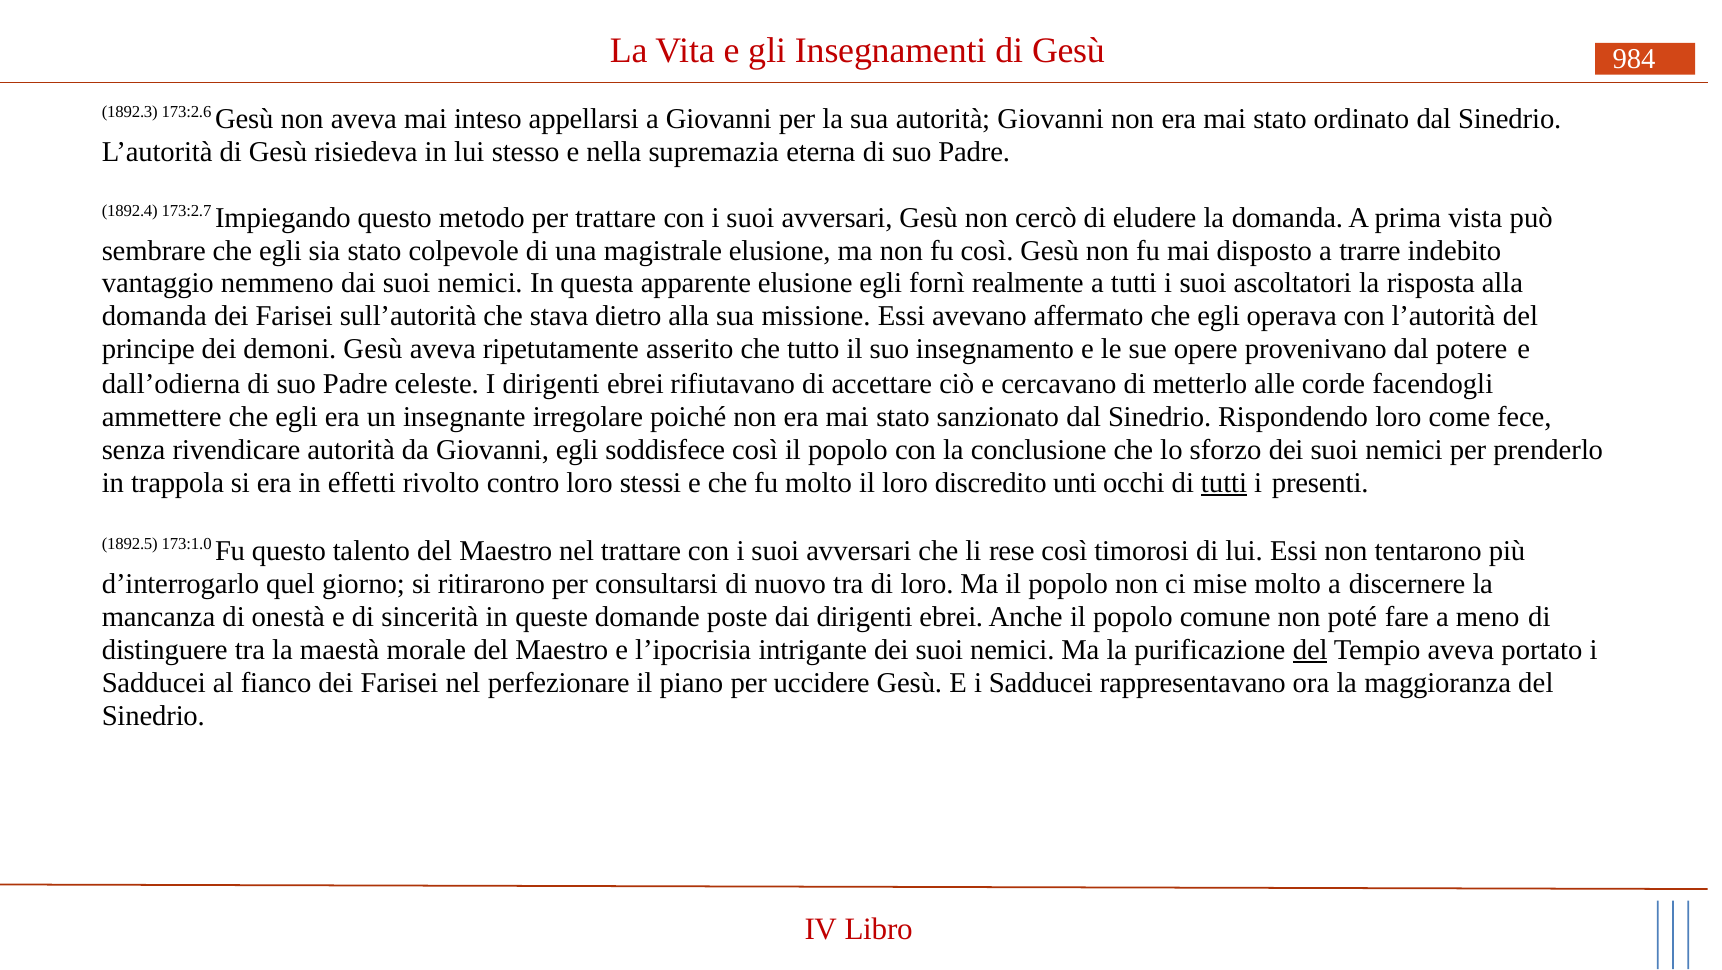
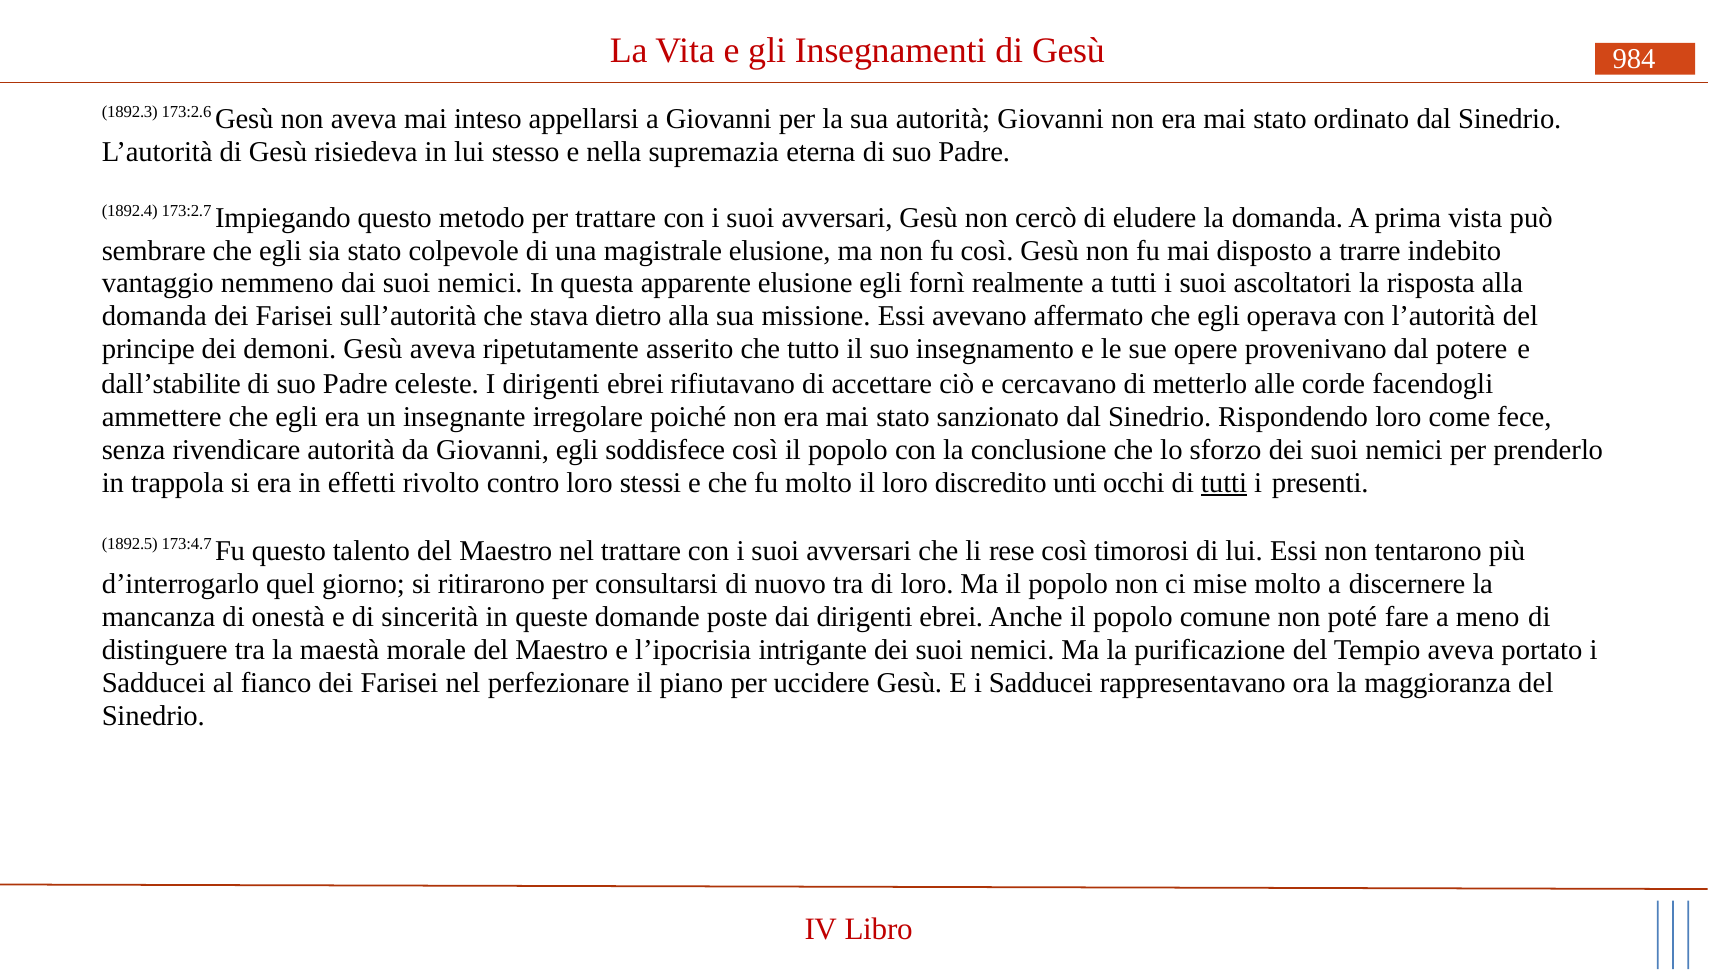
dall’odierna: dall’odierna -> dall’stabilite (171, 384)
173:1.0: 173:1.0 -> 173:4.7 (187, 544)
del underline: present -> none (1310, 650)
